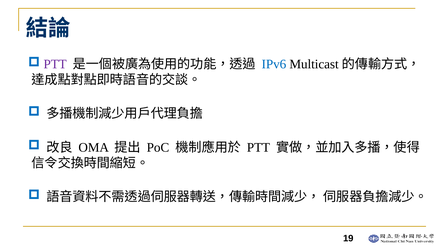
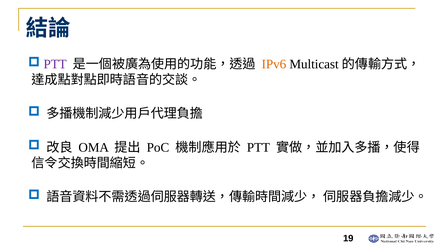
IPv6 colour: blue -> orange (274, 64)
